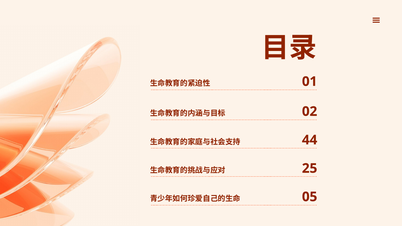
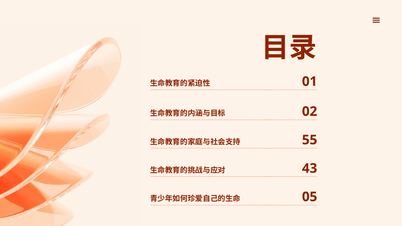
44: 44 -> 55 (310, 140)
25: 25 -> 43 (310, 168)
